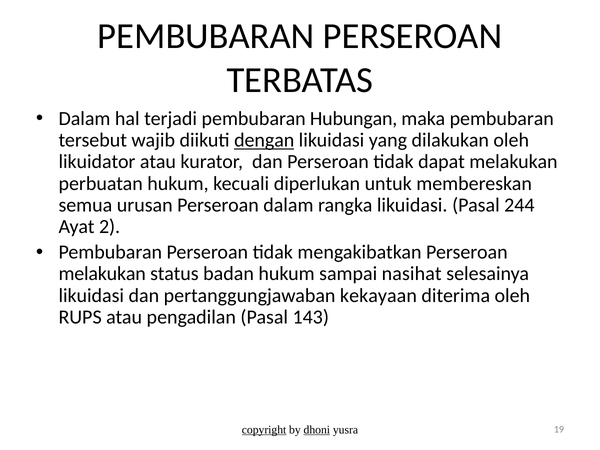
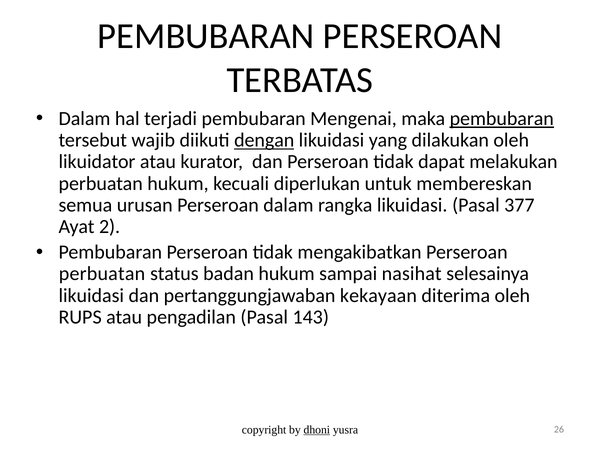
Hubungan: Hubungan -> Mengenai (354, 119)
pembubaran underline: none -> present (502, 119)
244: 244 -> 377 (519, 205)
melakukan: melakukan -> perbuatan (102, 274)
copyright underline: present -> none (264, 430)
19: 19 -> 26 (559, 430)
